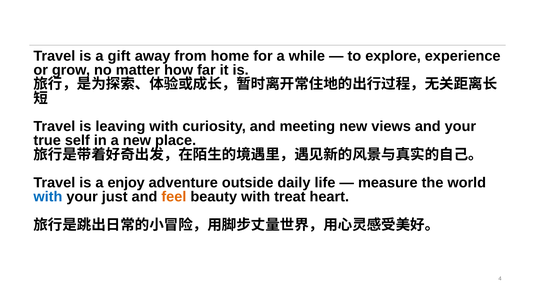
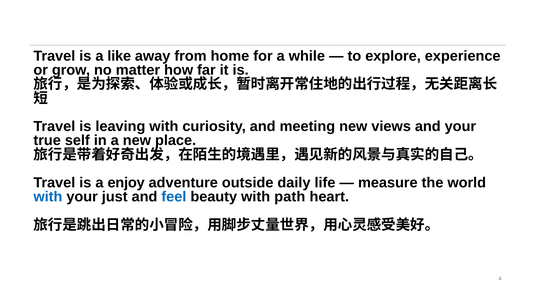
gift: gift -> like (119, 56)
feel colour: orange -> blue (174, 197)
treat: treat -> path (290, 197)
